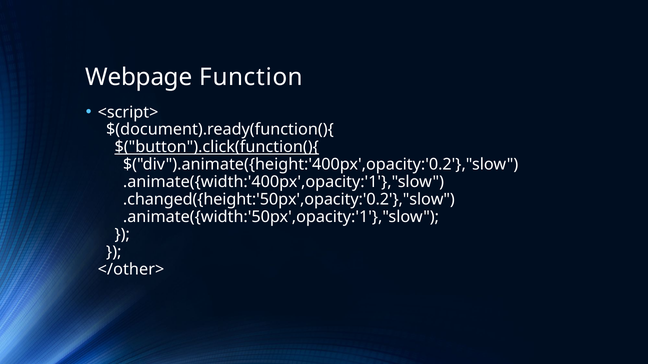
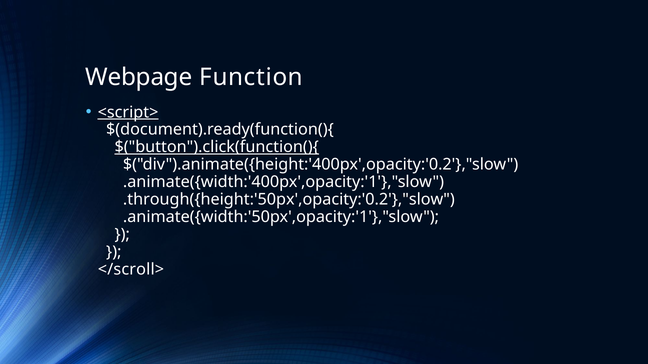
<script> underline: none -> present (128, 112)
.changed({height:'50px',opacity:'0.2'},"slow: .changed({height:'50px',opacity:'0.2'},"slow -> .through({height:'50px',opacity:'0.2'},"slow (289, 200)
</other>: </other> -> </scroll> (131, 270)
